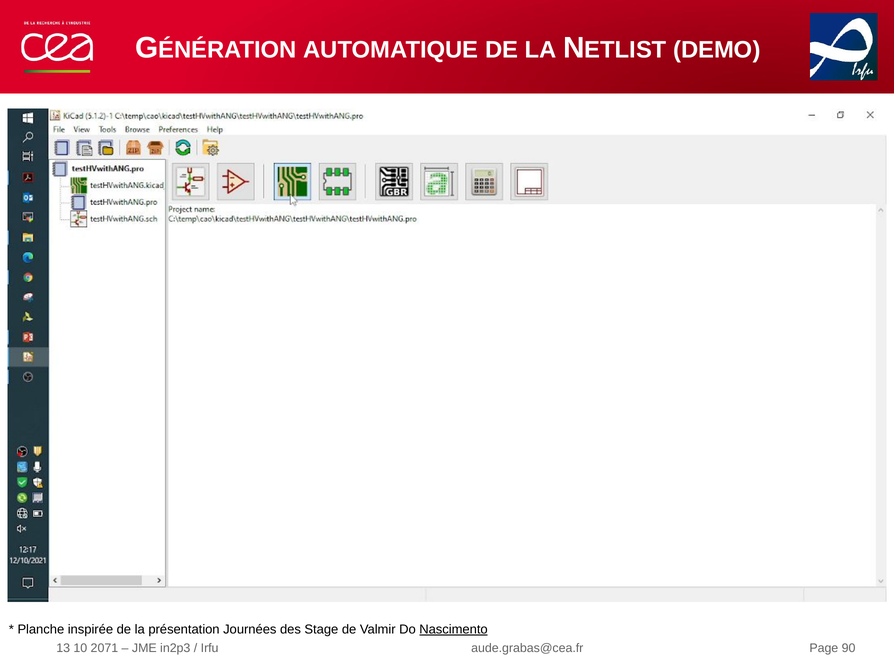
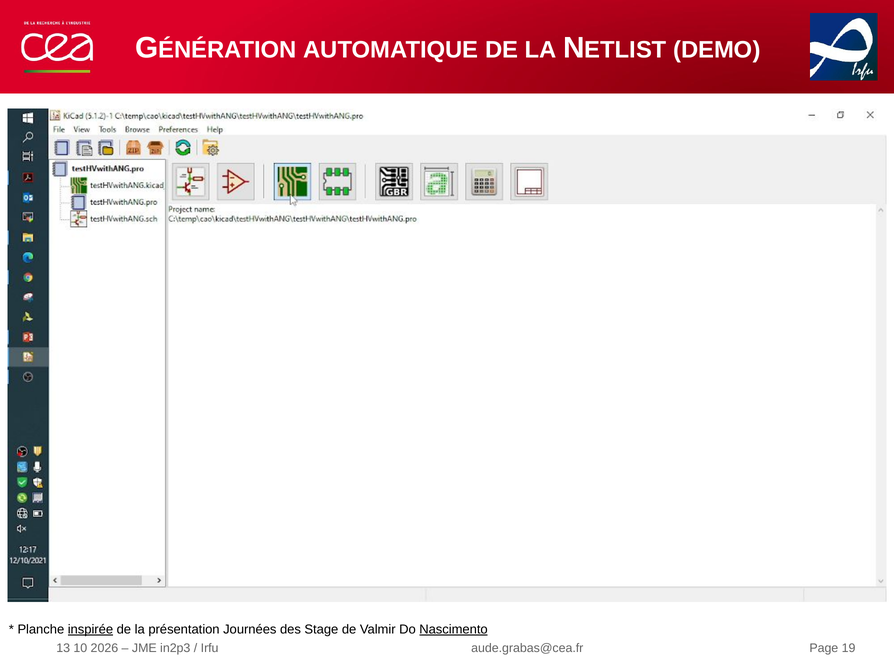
inspirée underline: none -> present (90, 630)
2071: 2071 -> 2026 (104, 649)
90: 90 -> 19 (849, 649)
